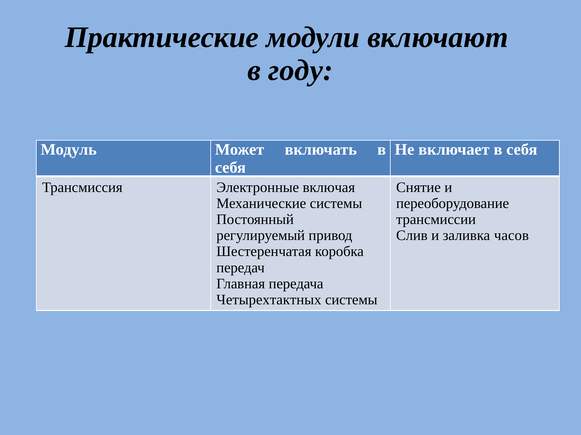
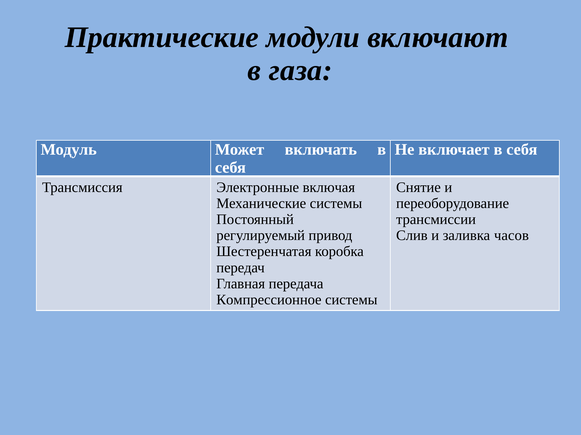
году: году -> газа (301, 70)
Четырехтактных: Четырехтактных -> Компрессионное (269, 300)
